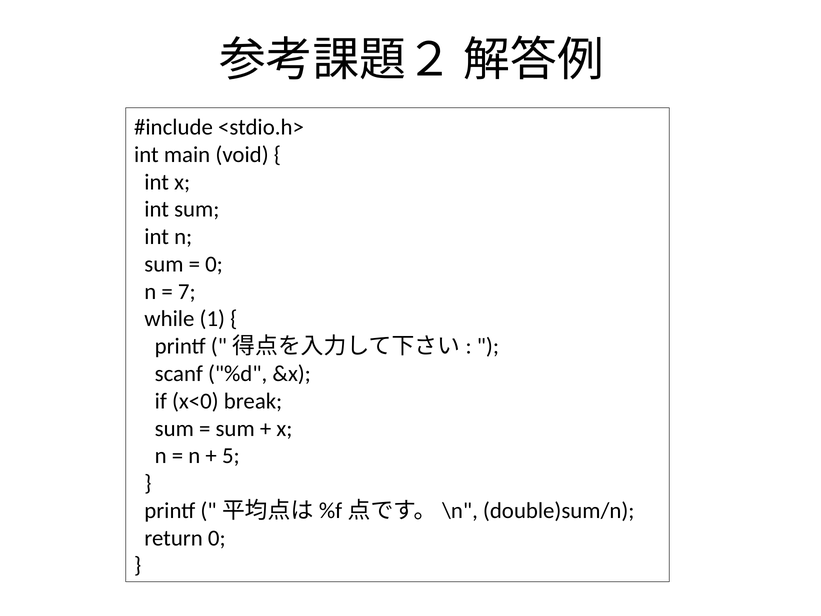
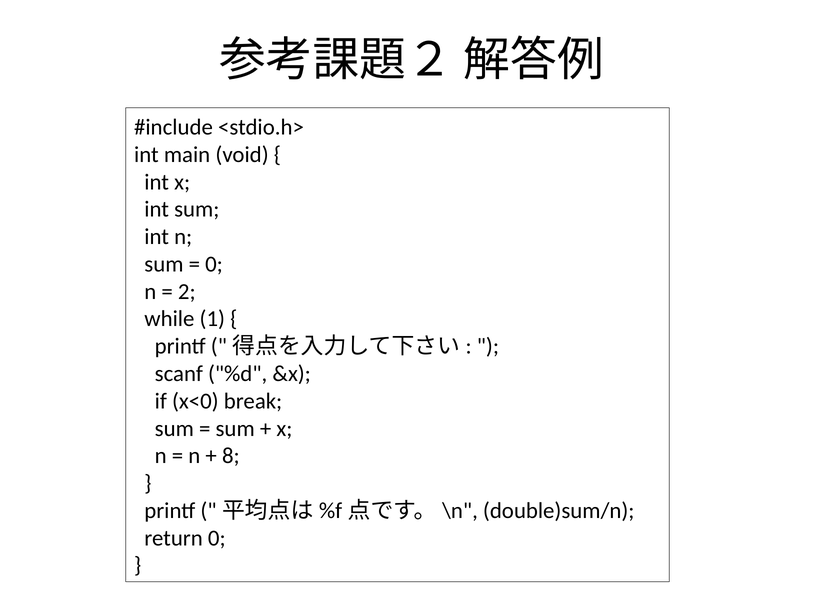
7: 7 -> 2 (187, 291)
5: 5 -> 8 (231, 456)
